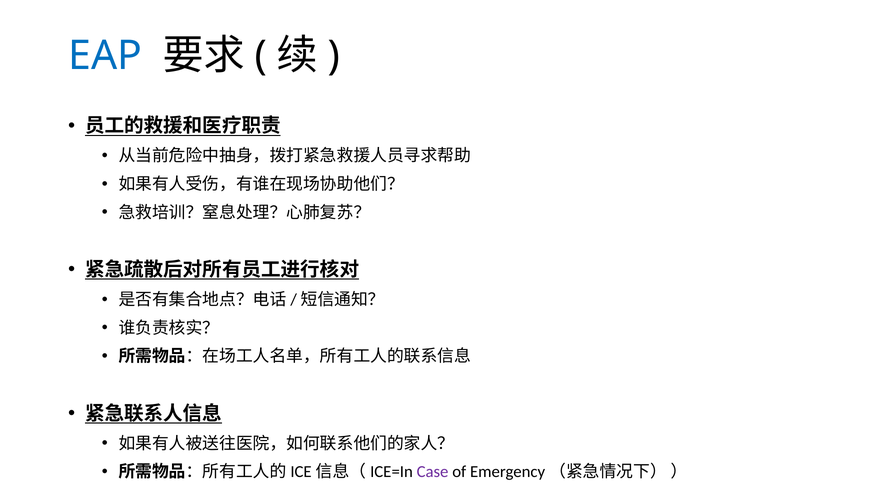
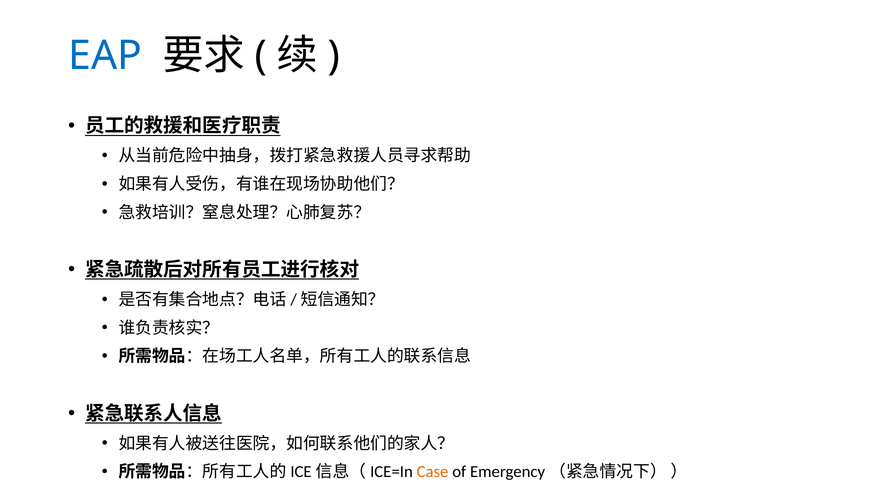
Case colour: purple -> orange (433, 472)
